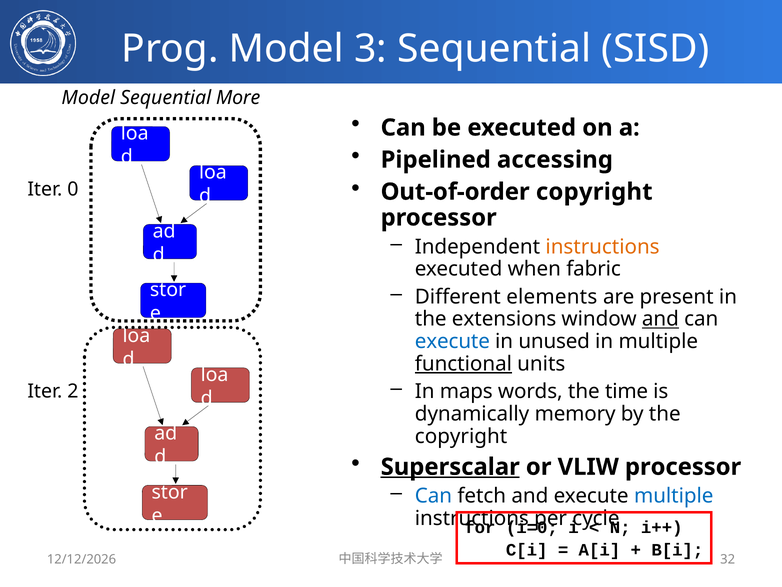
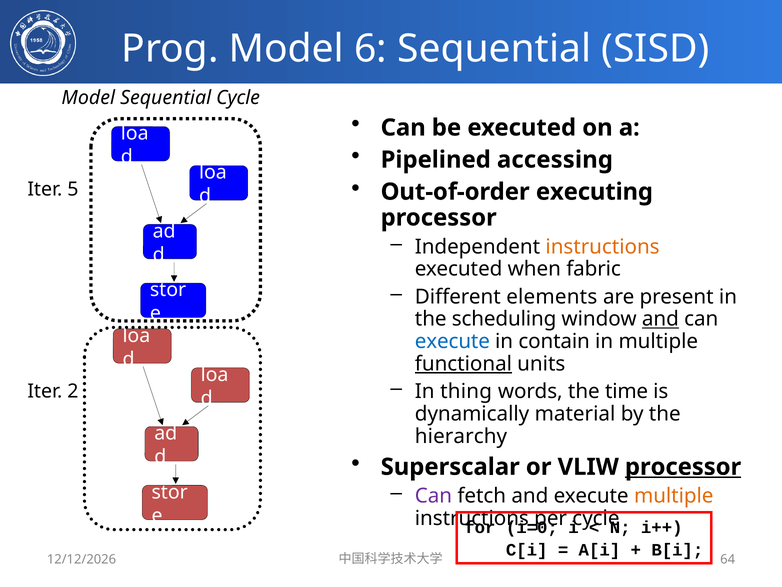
3: 3 -> 6 (371, 49)
Sequential More: More -> Cycle (238, 98)
Out-of-order copyright: copyright -> executing (594, 192)
0: 0 -> 5 (73, 189)
extensions: extensions -> scheduling (504, 319)
unused: unused -> contain (554, 341)
maps: maps -> thing (466, 391)
memory: memory -> material (575, 414)
copyright: copyright -> hierarchy (461, 436)
Superscalar underline: present -> none (450, 467)
processor underline: none -> present (683, 467)
Can colour: blue -> purple (433, 496)
multiple colour: blue -> orange (674, 496)
32: 32 -> 64 (728, 559)
